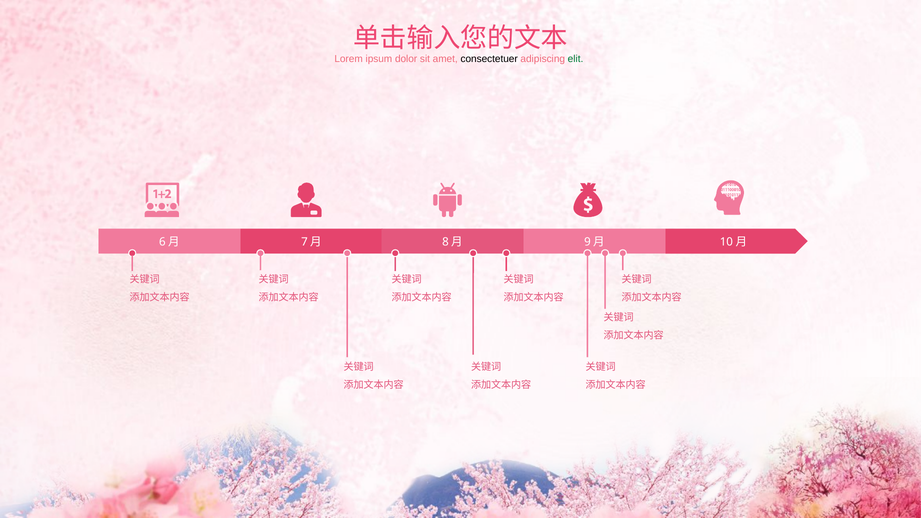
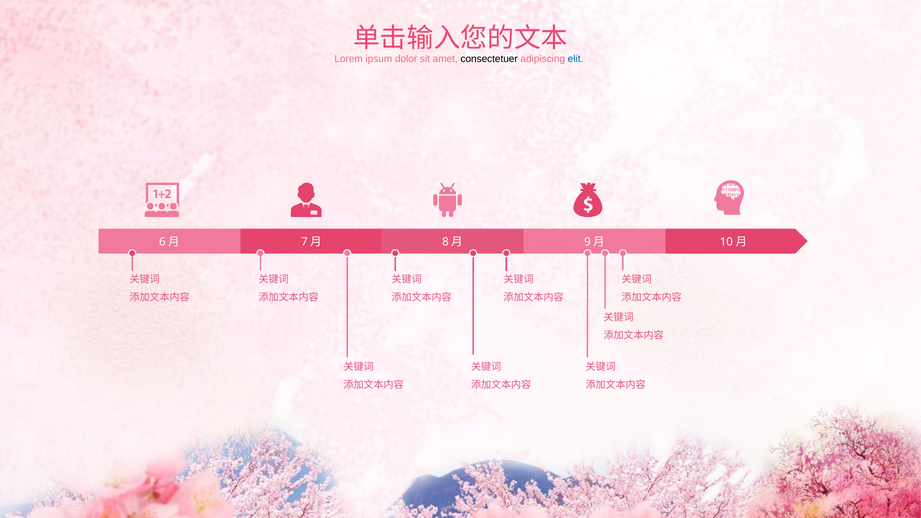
elit colour: green -> blue (576, 59)
